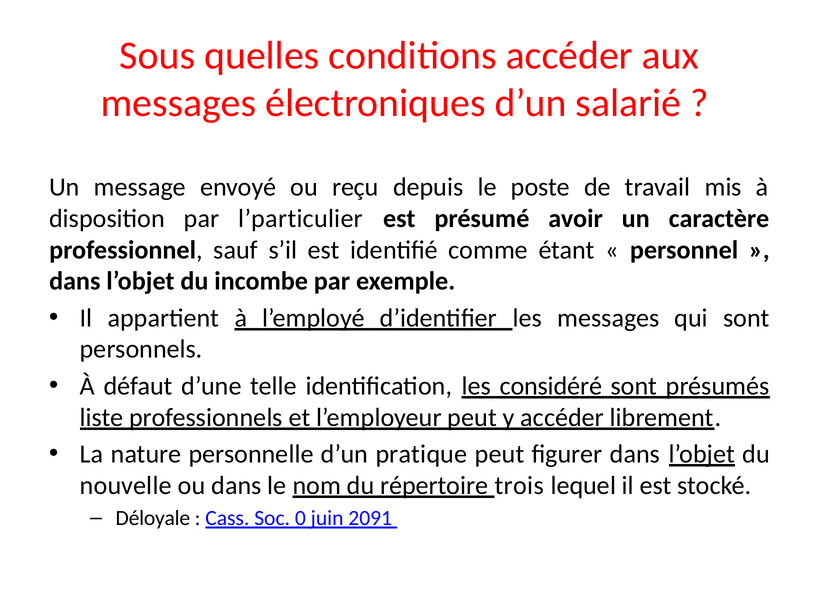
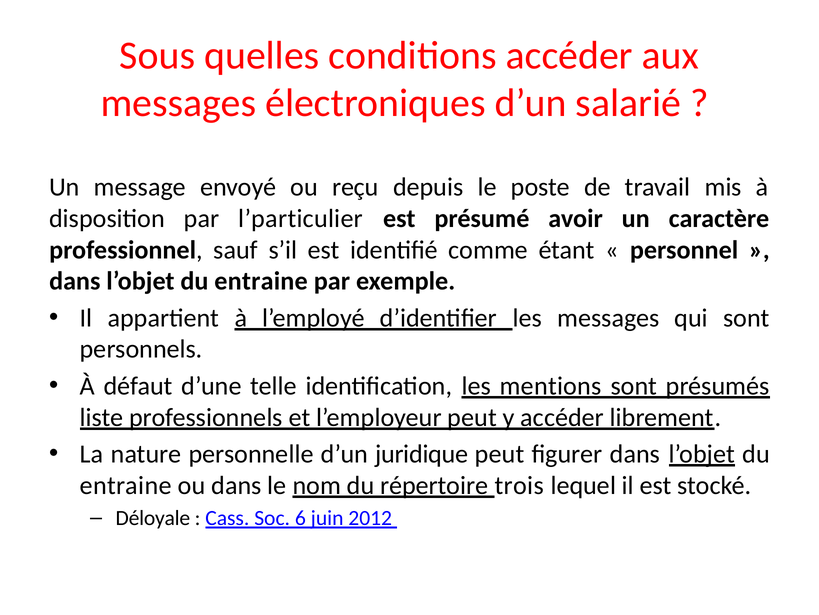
incombe: incombe -> entraine (261, 281)
considéré: considéré -> mentions (551, 386)
pratique: pratique -> juridique (422, 453)
nouvelle: nouvelle -> entraine (126, 485)
0: 0 -> 6 (300, 518)
2091: 2091 -> 2012 (370, 518)
